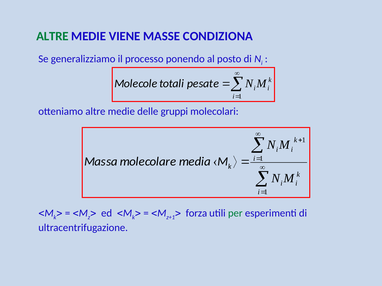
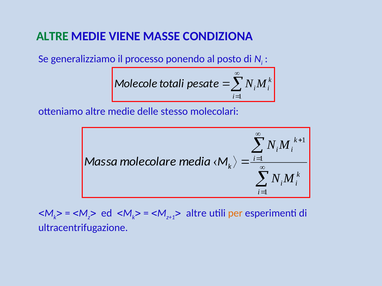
gruppi: gruppi -> stesso (174, 112)
forza: forza -> altre (196, 214)
per colour: green -> orange (235, 214)
